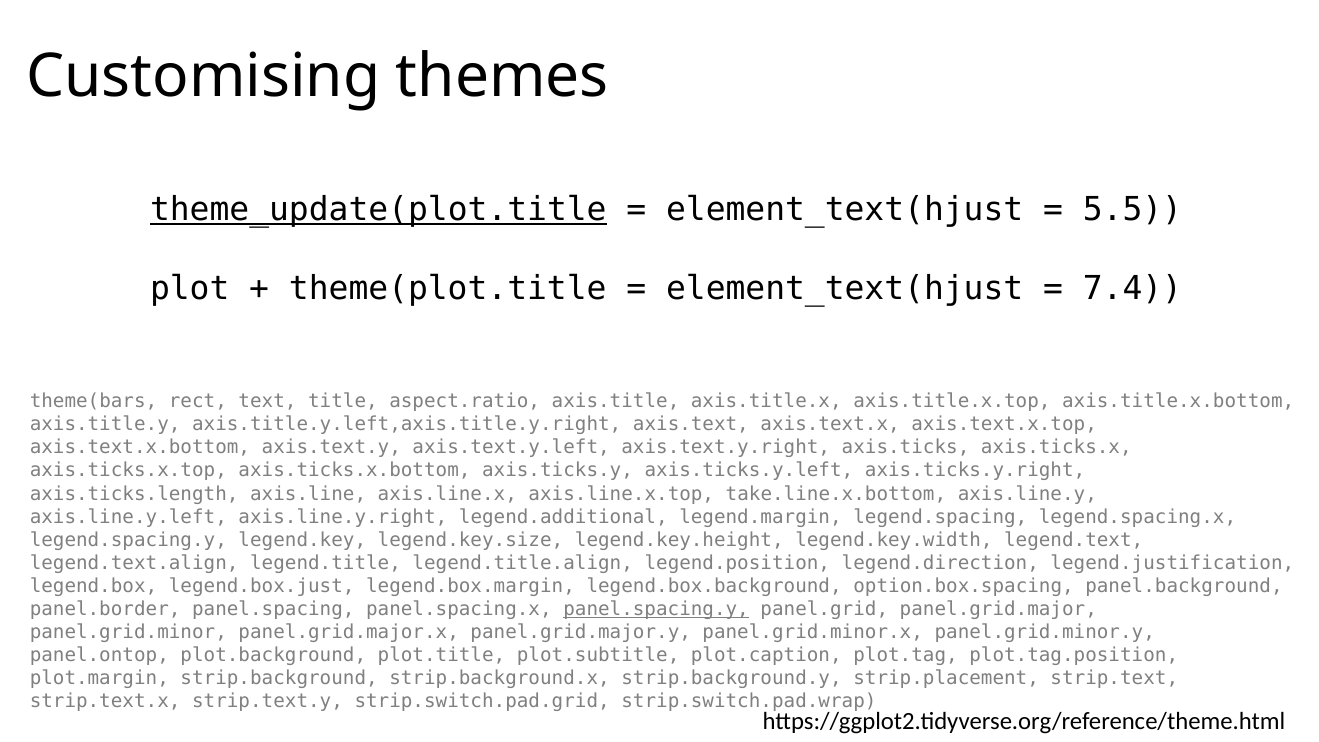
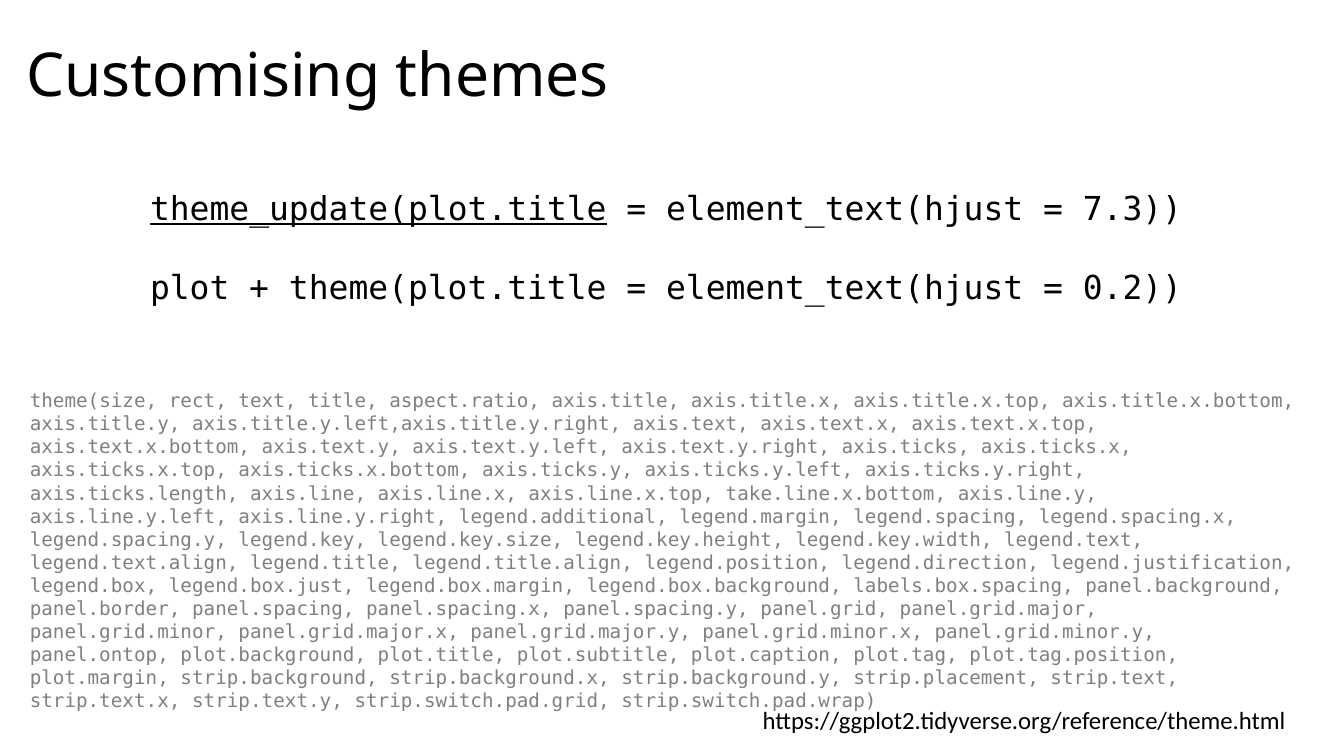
5.5: 5.5 -> 7.3 (1133, 210)
7.4: 7.4 -> 0.2 (1133, 289)
theme(bars: theme(bars -> theme(size (94, 401)
option.box.spacing: option.box.spacing -> labels.box.spacing (964, 586)
panel.spacing.y underline: present -> none (656, 609)
